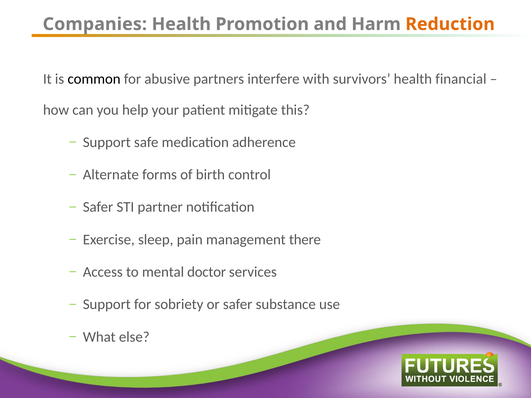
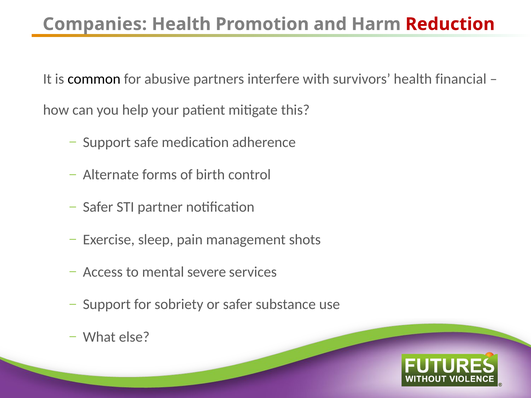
Reduction colour: orange -> red (450, 24)
there: there -> shots (305, 240)
doctor: doctor -> severe (207, 272)
